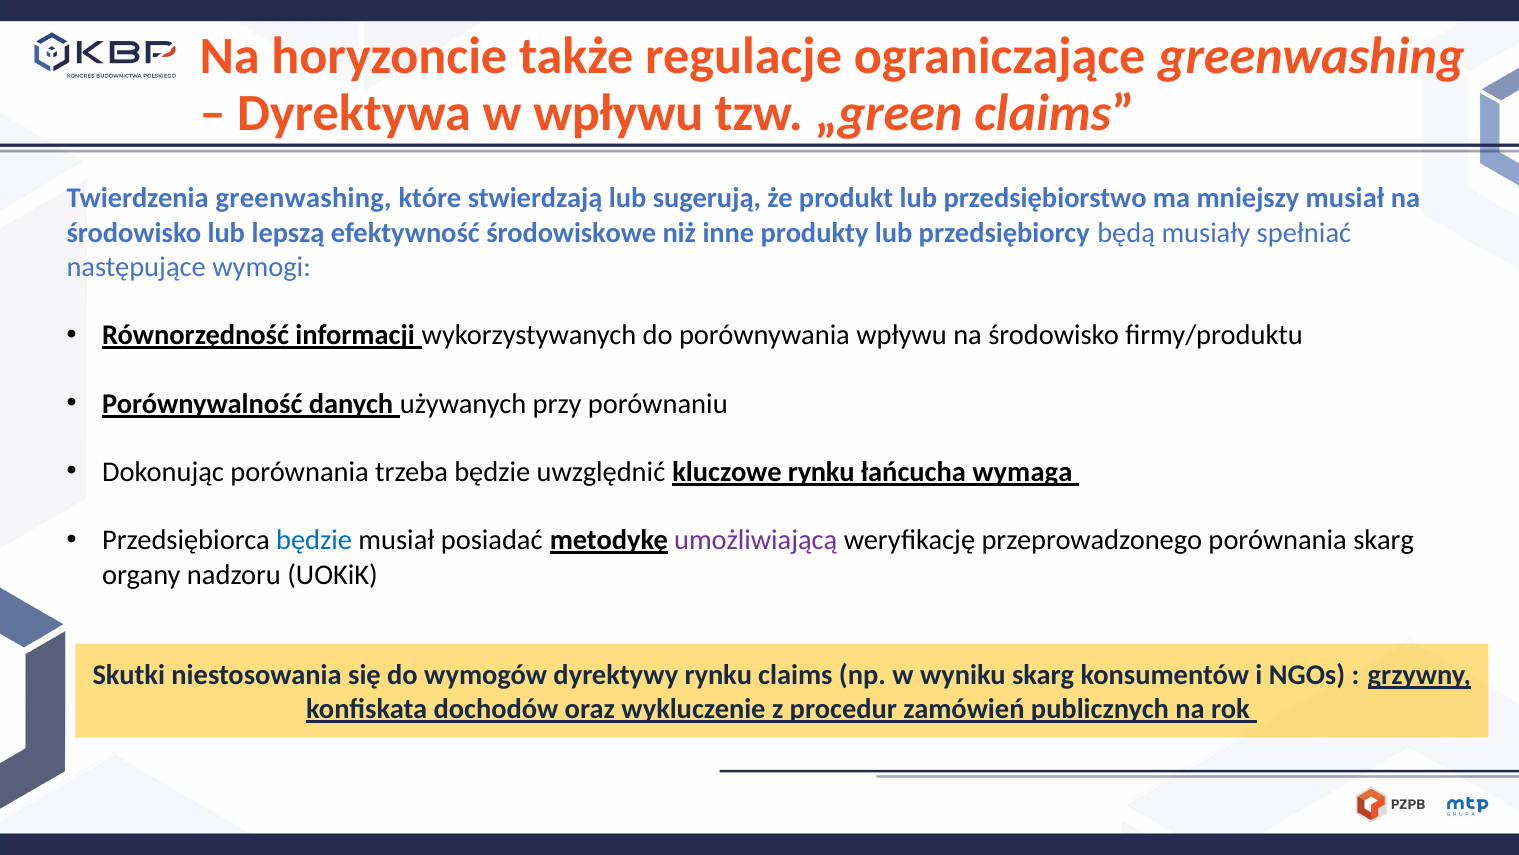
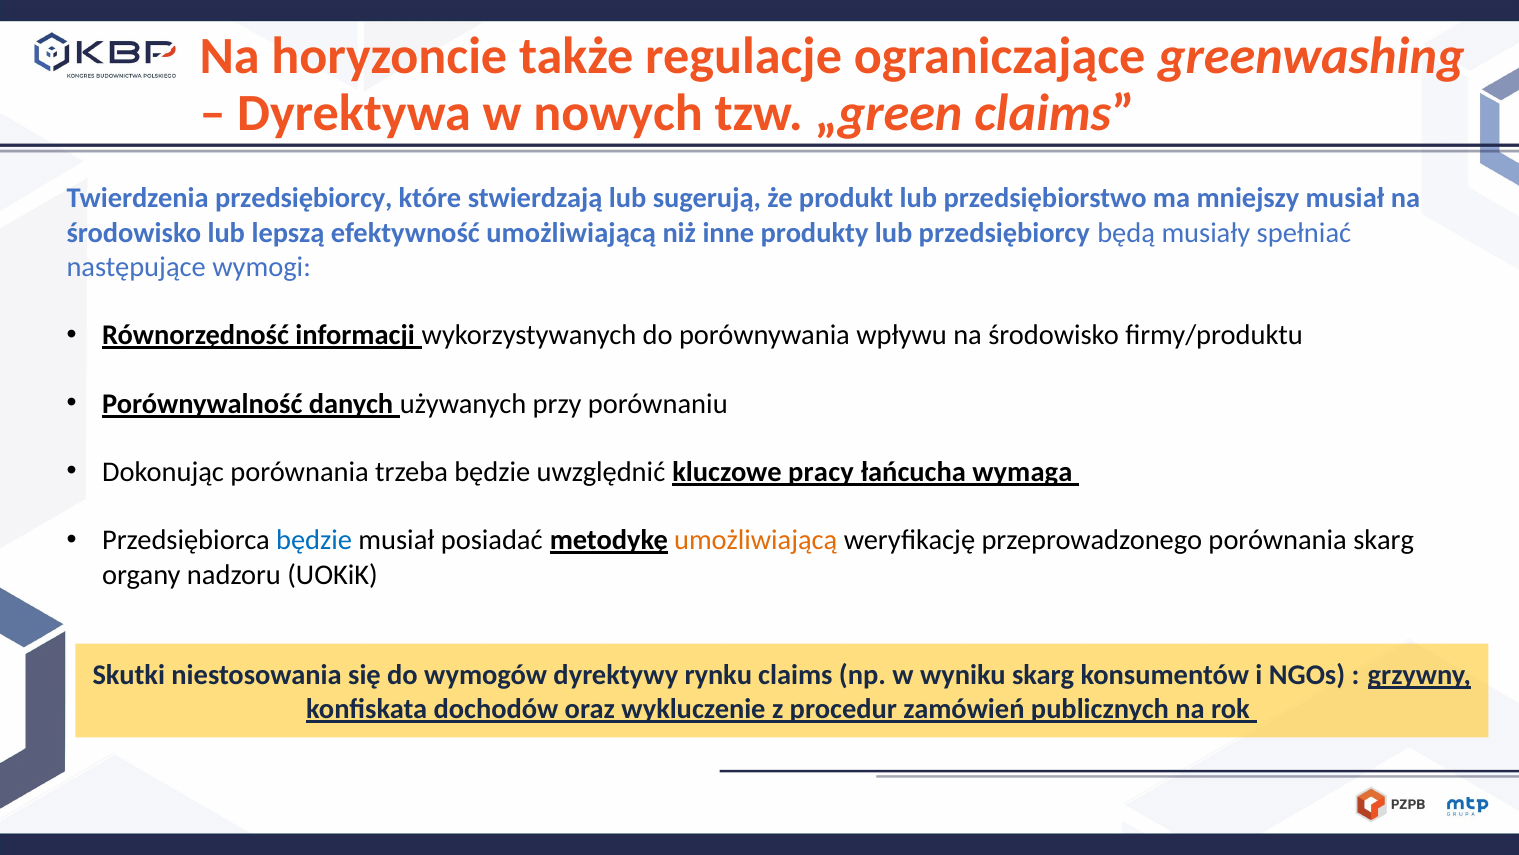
w wpływu: wpływu -> nowych (618, 113)
Twierdzenia greenwashing: greenwashing -> przedsiębiorcy (304, 198)
efektywność środowiskowe: środowiskowe -> umożliwiającą (571, 233)
kluczowe rynku: rynku -> pracy (821, 472)
umożliwiającą colour: purple -> orange (756, 540)
